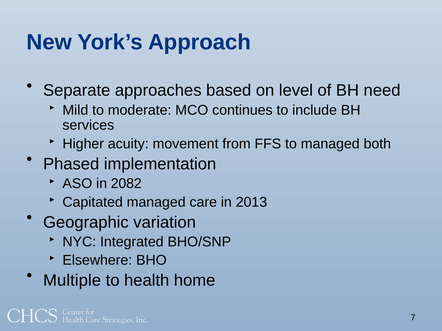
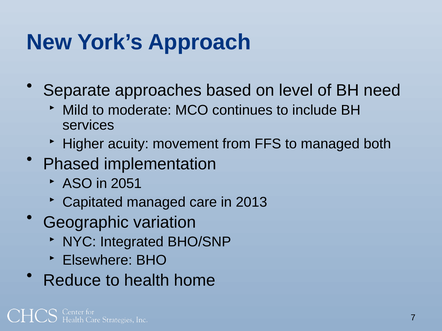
2082: 2082 -> 2051 (126, 184)
Multiple: Multiple -> Reduce (72, 281)
